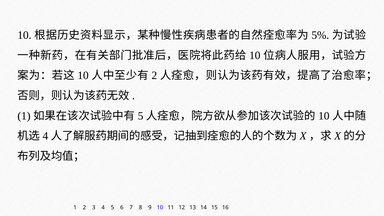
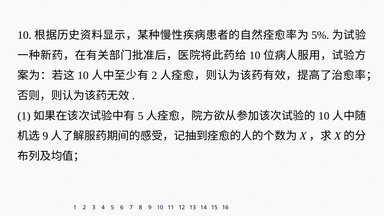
4: 4 -> 9 (45, 136)
